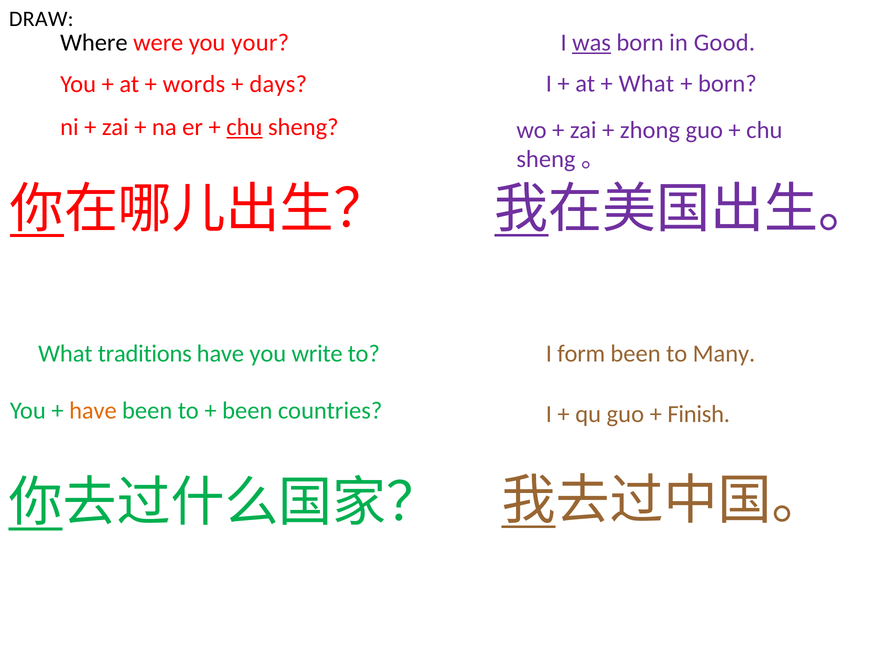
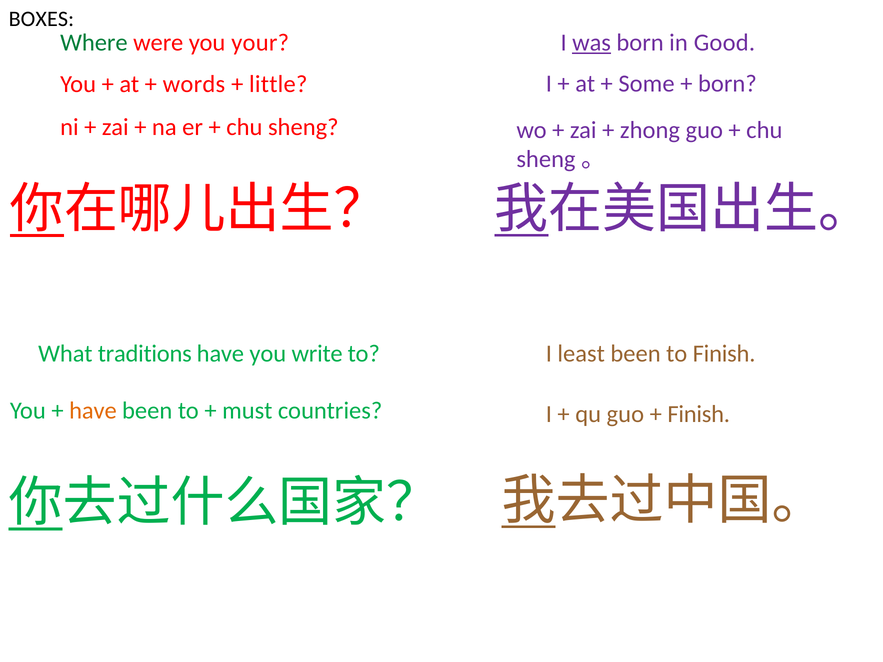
DRAW: DRAW -> BOXES (41, 19)
Where colour: black -> green (94, 43)
What: What -> Some (646, 84)
days: days -> little (278, 84)
chu underline: present -> none (244, 127)
form: form -> least (581, 354)
to Many: Many -> Finish (724, 354)
been: been -> must (247, 411)
